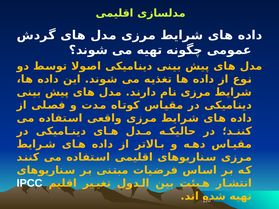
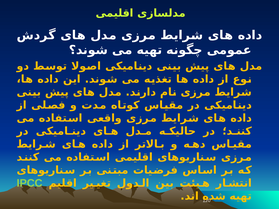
IPCC colour: white -> light green (30, 183)
